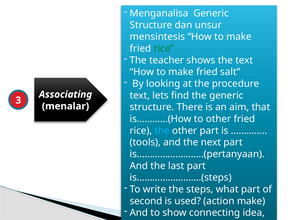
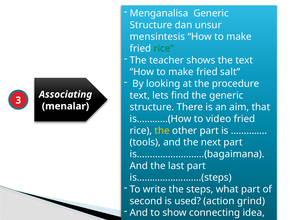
to other: other -> video (218, 119)
the colour: light blue -> yellow (162, 130)
is……………………..(pertanyaan: is……………………..(pertanyaan -> is……………………..(bagaimana (197, 154)
action make: make -> grind (251, 201)
